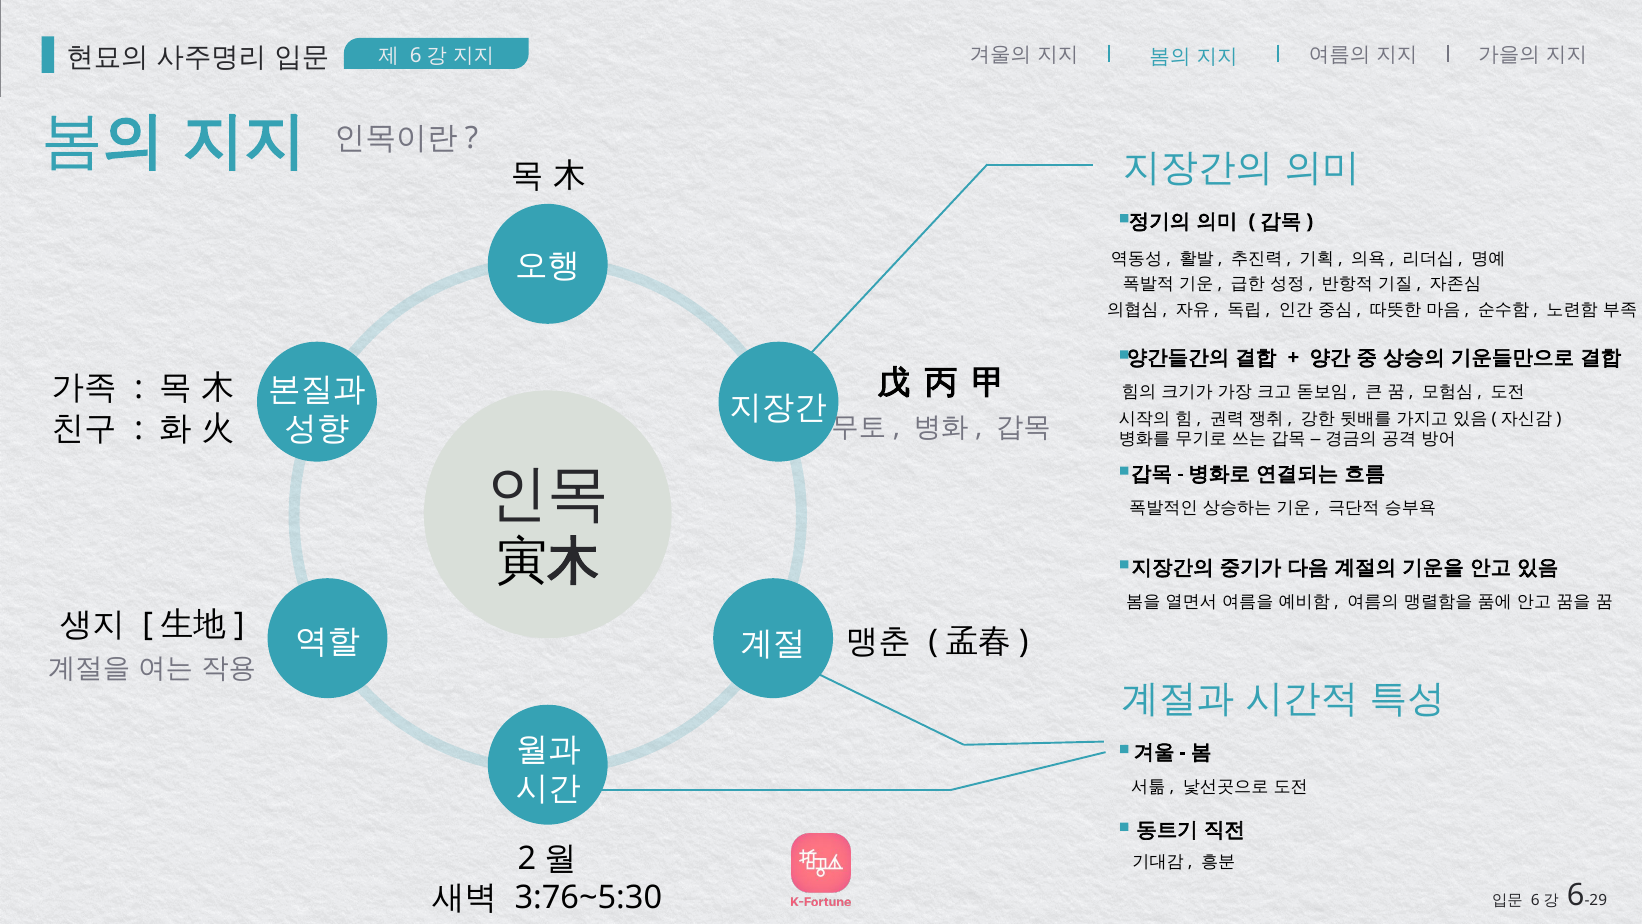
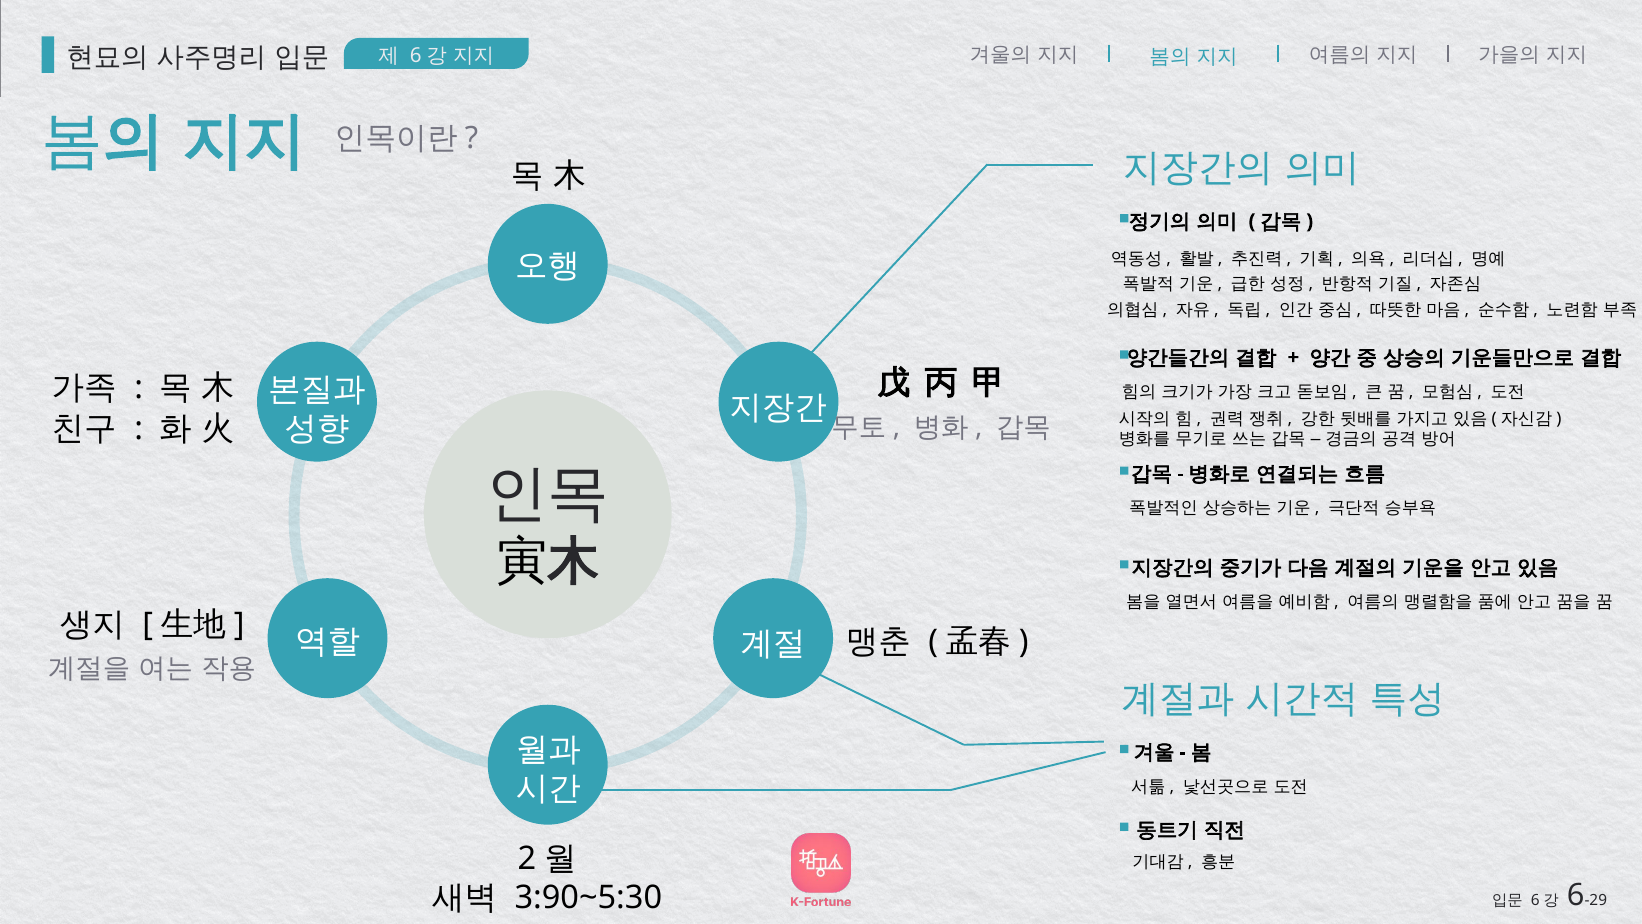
3:76~5:30: 3:76~5:30 -> 3:90~5:30 (588, 898)
